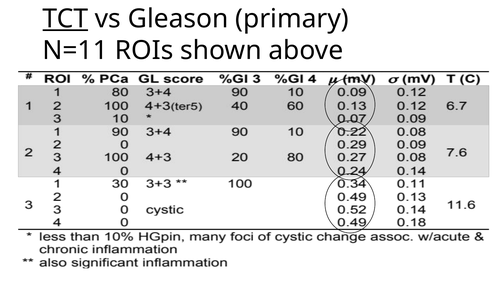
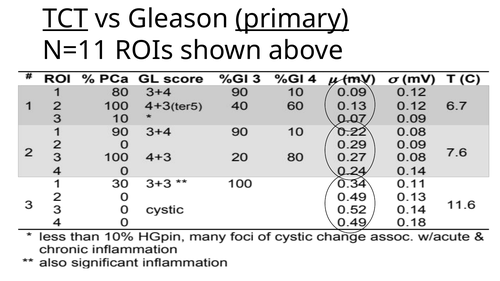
primary underline: none -> present (292, 19)
